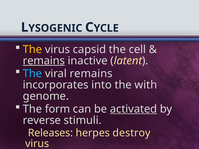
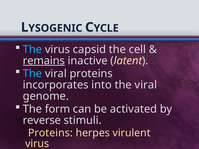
The colour: yellow -> light blue (32, 49)
viral remains: remains -> proteins (91, 74)
into the with: with -> viral (146, 85)
activated underline: present -> none (134, 109)
Releases: Releases -> Proteins (50, 133)
destroy: destroy -> virulent (132, 133)
